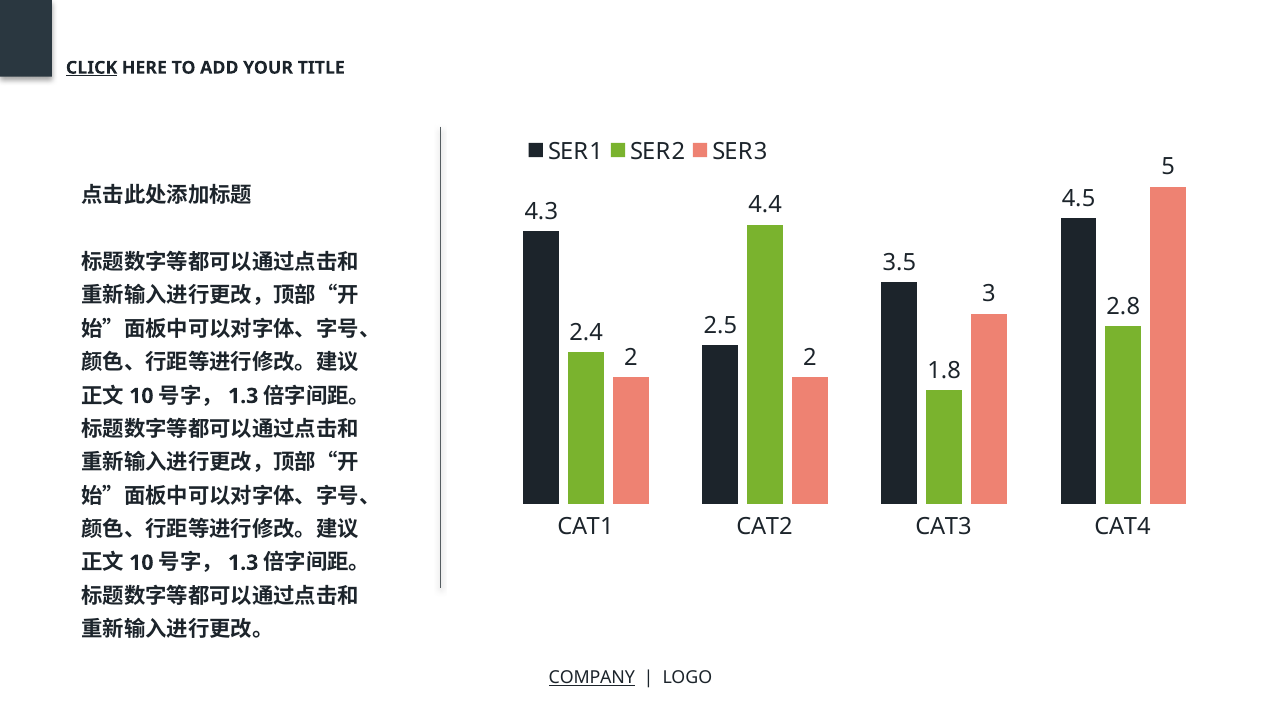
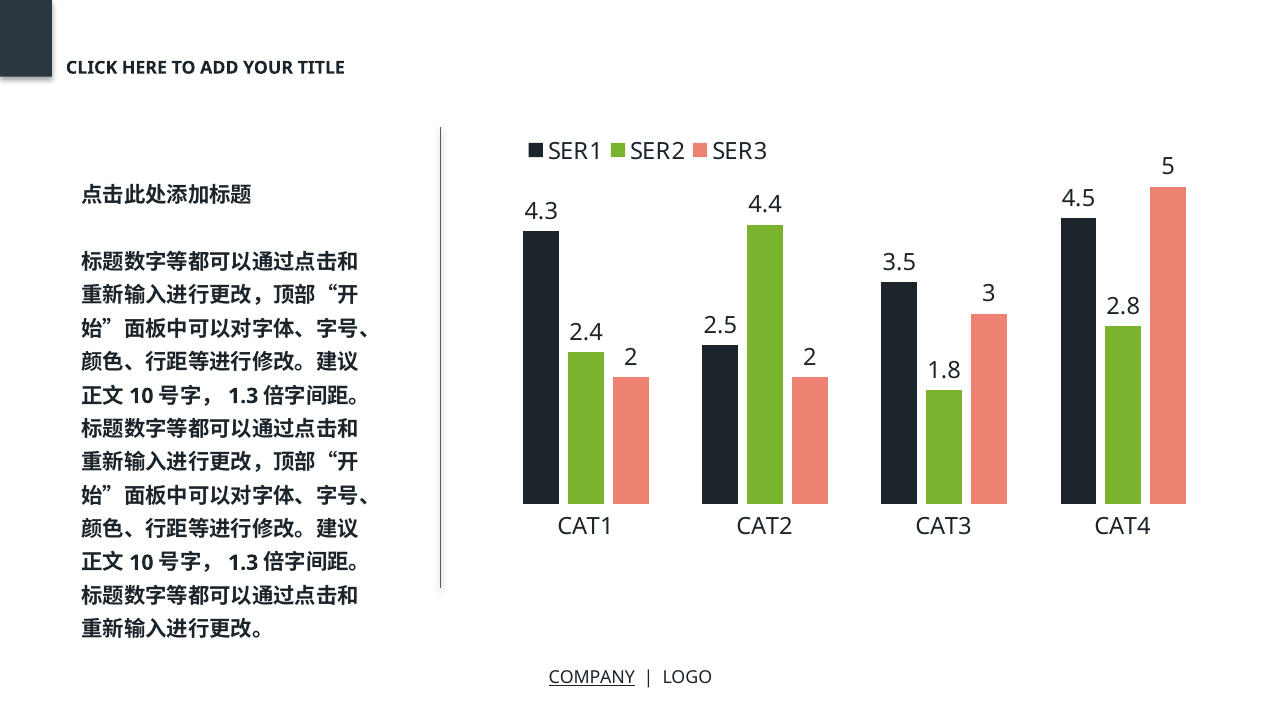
CLICK underline: present -> none (92, 68)
